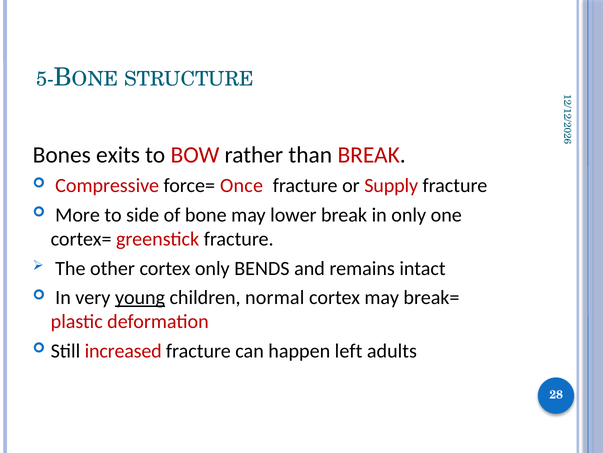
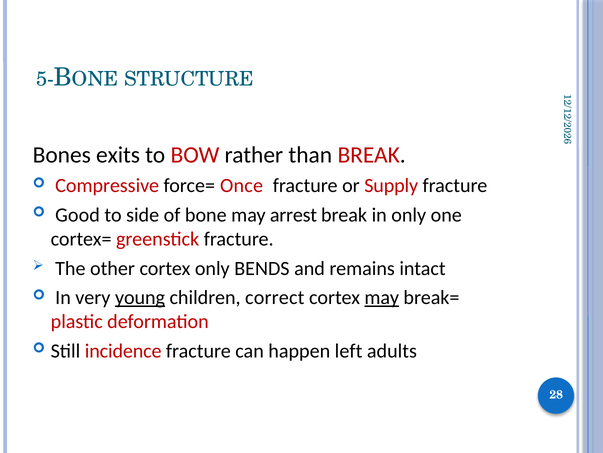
More: More -> Good (78, 215)
lower: lower -> arrest (293, 215)
normal: normal -> correct (275, 297)
may underline: none -> present (382, 297)
increased: increased -> incidence (123, 350)
